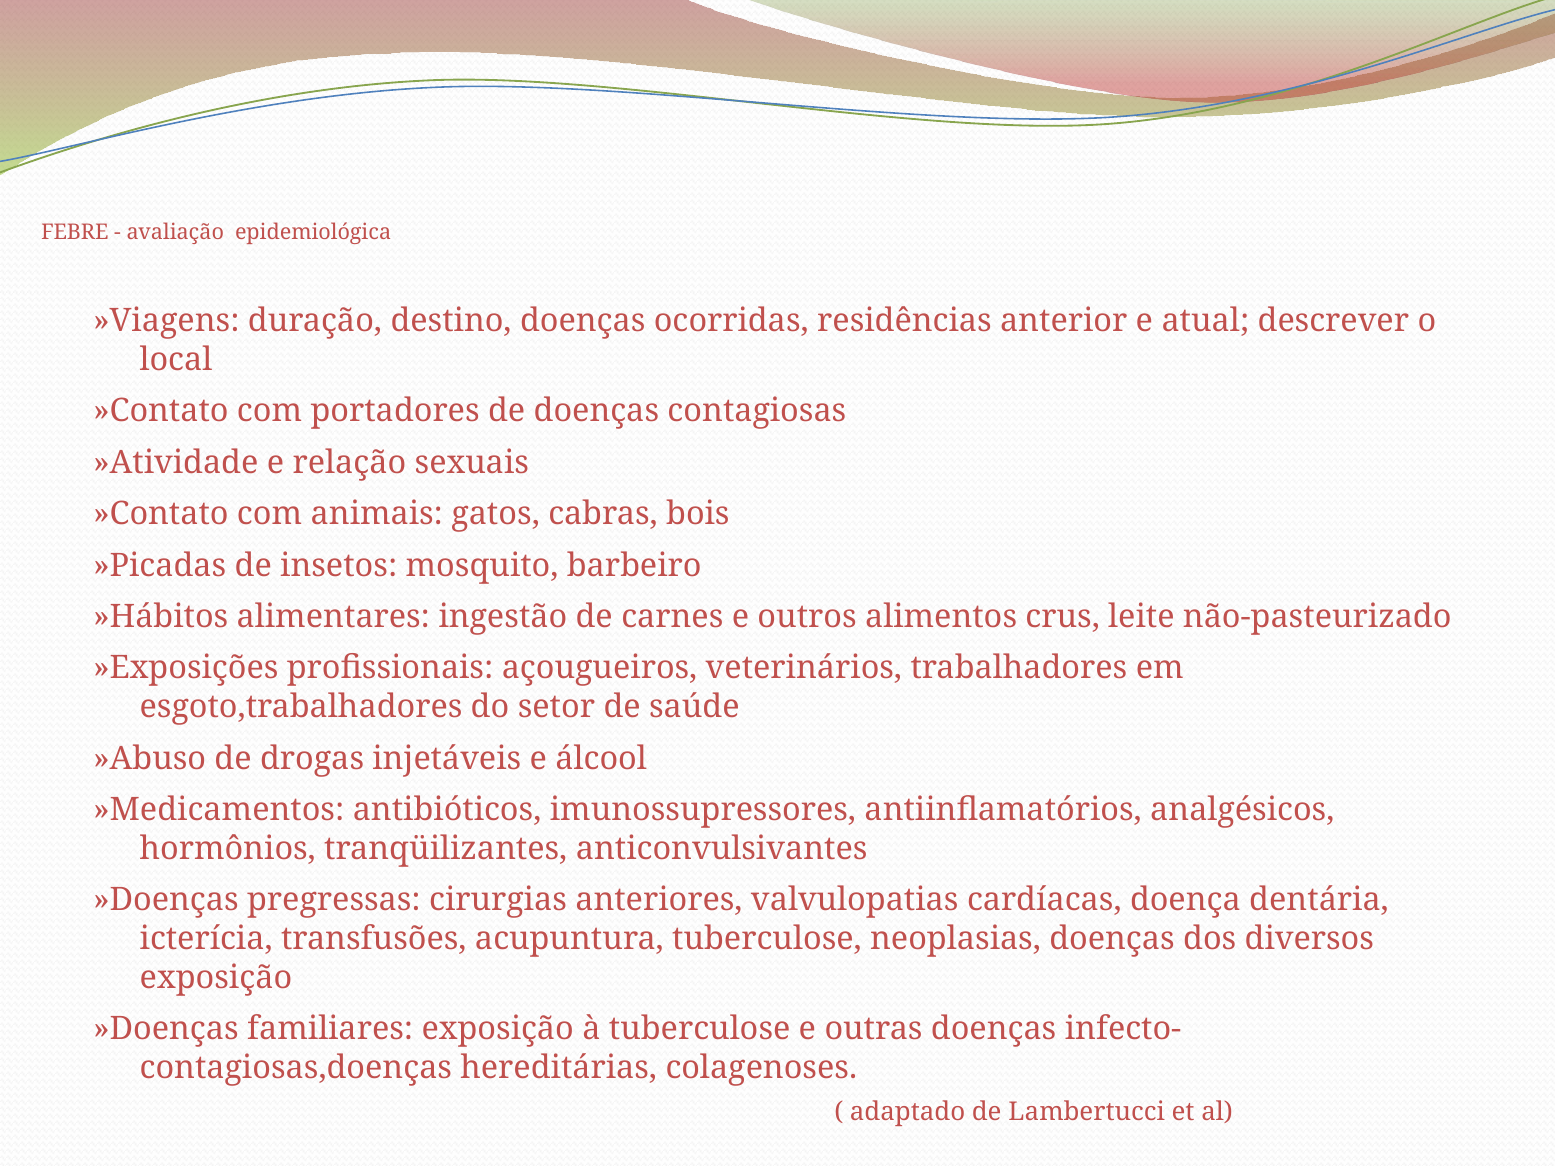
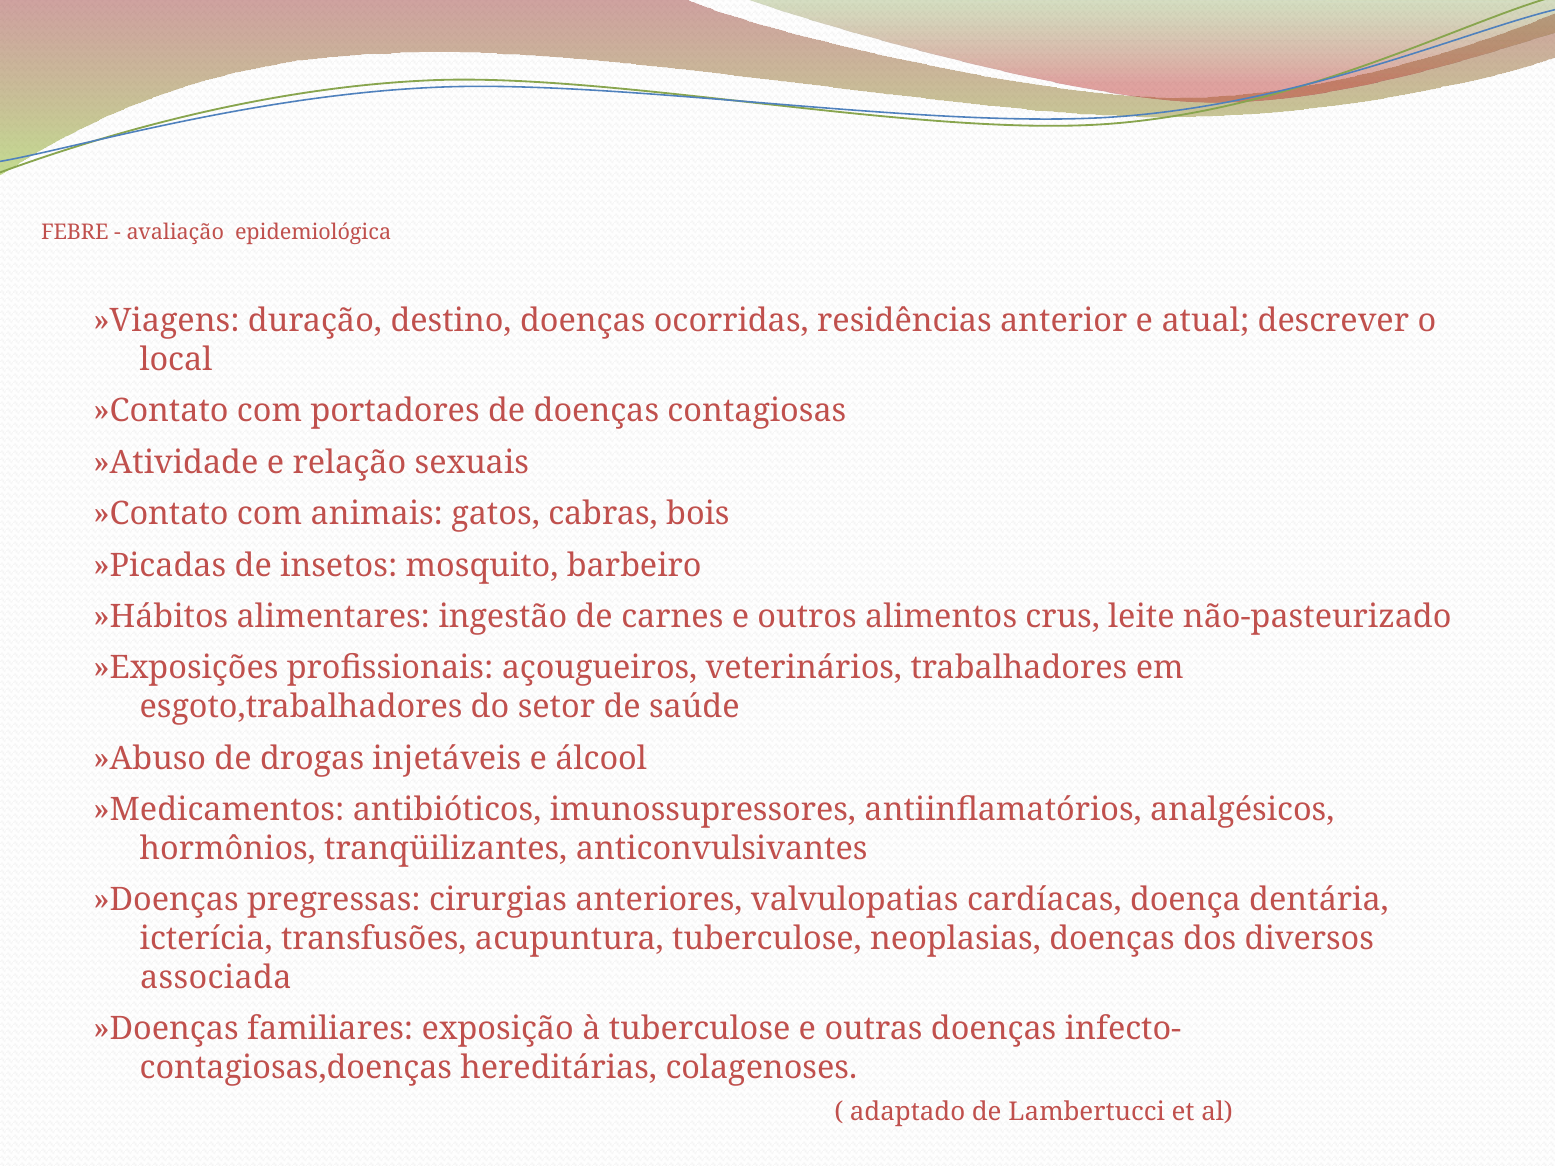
exposição: exposição -> associada (216, 978)
